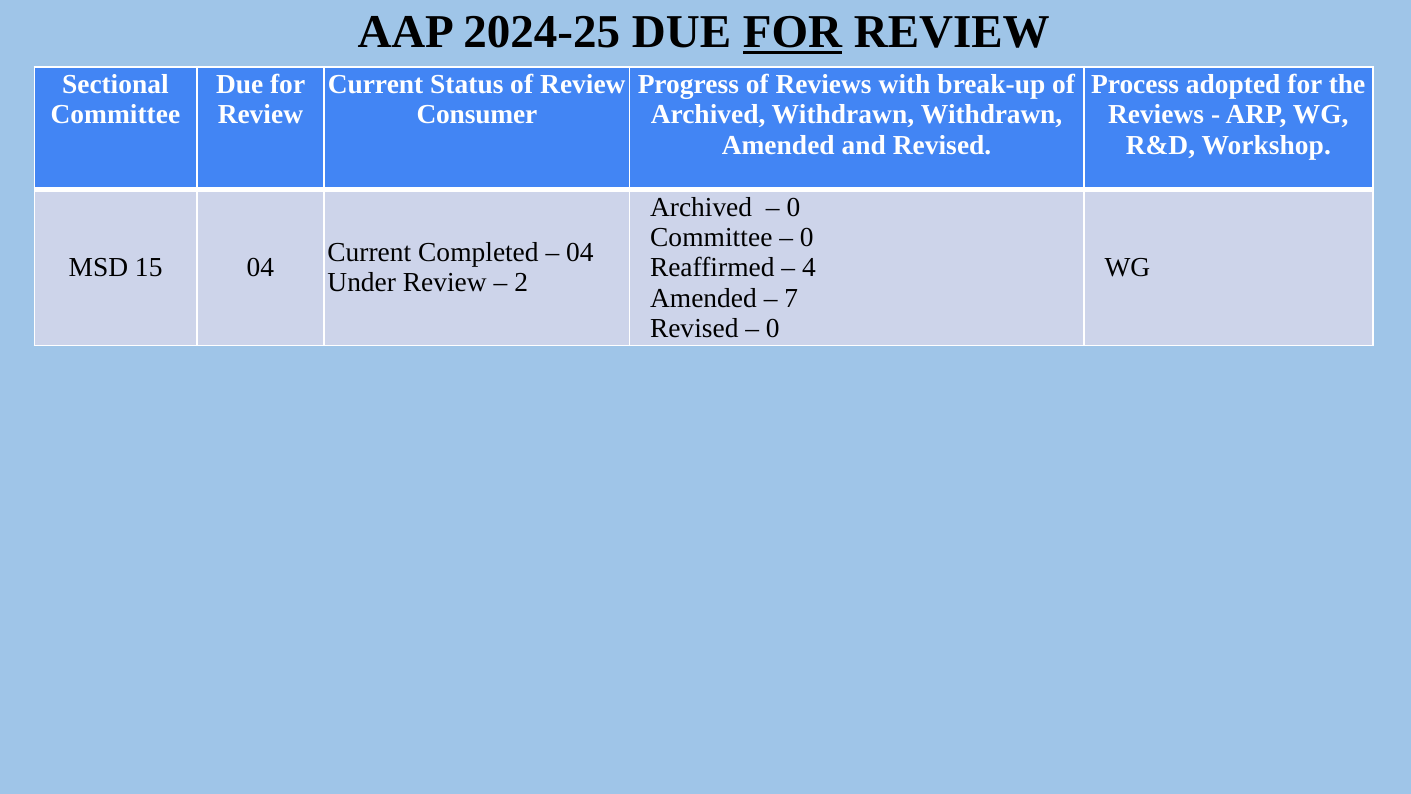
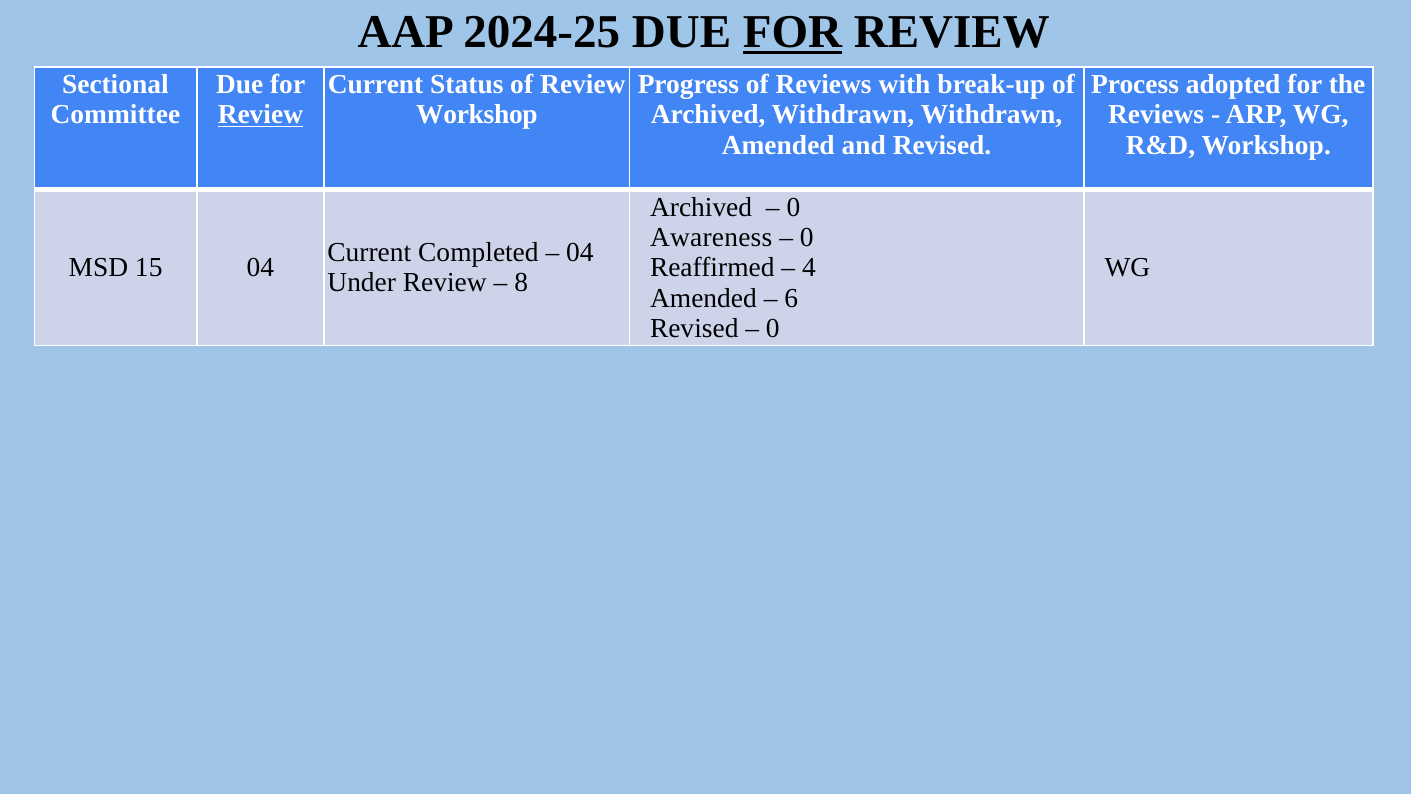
Review underline: none -> present (260, 115)
Consumer: Consumer -> Workshop (477, 115)
Committee: Committee -> Awareness (711, 237)
2: 2 -> 8 (521, 283)
7: 7 -> 6 (791, 298)
